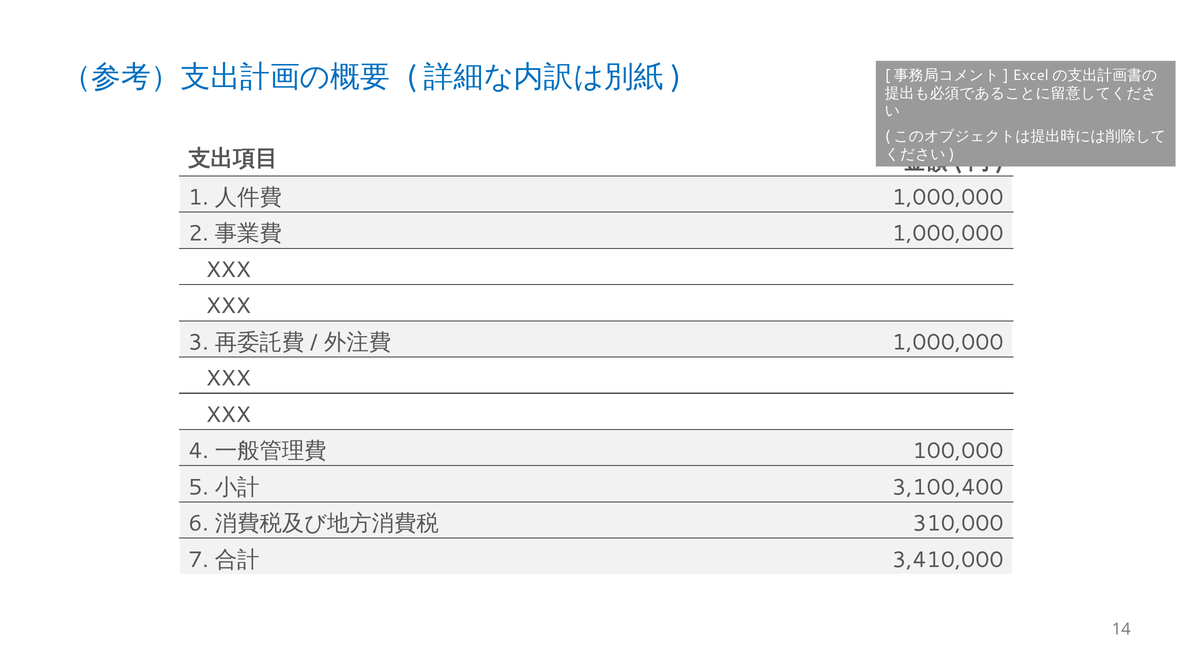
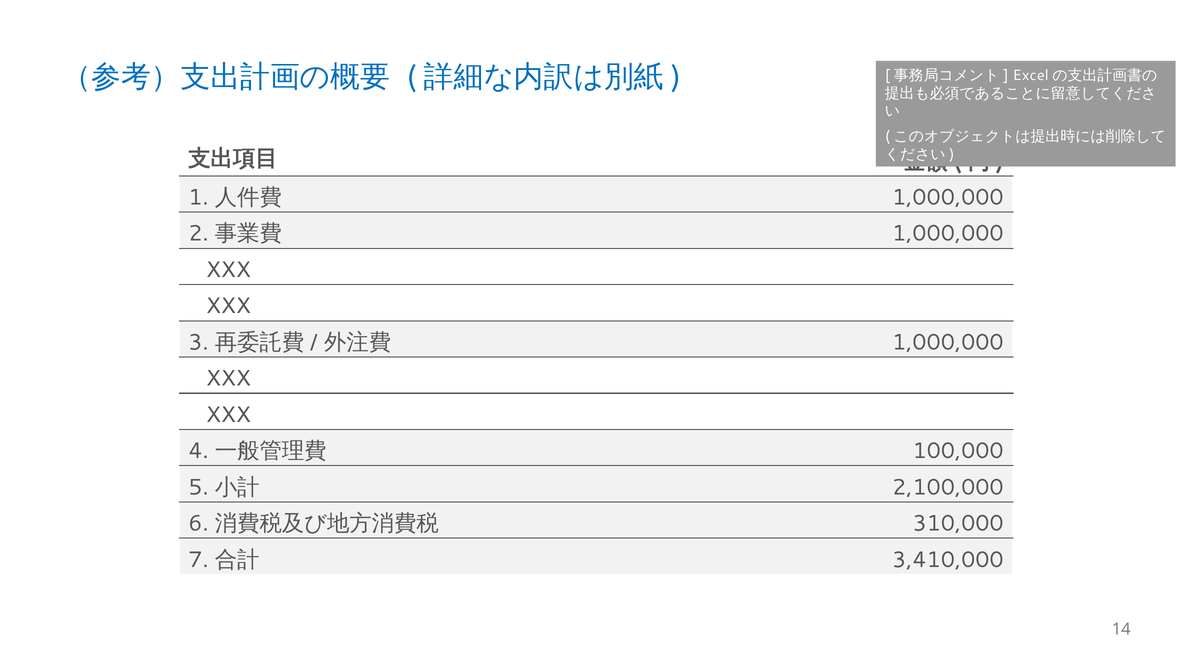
3,100,400: 3,100,400 -> 2,100,000 (948, 488)
